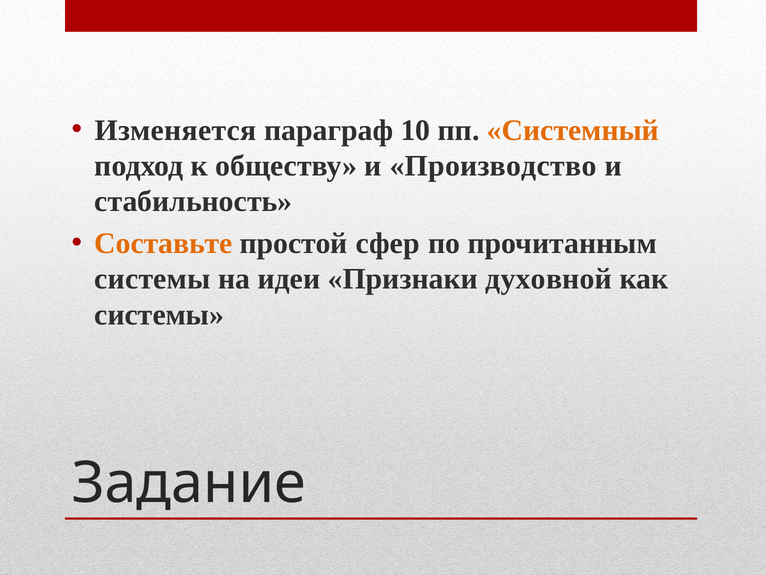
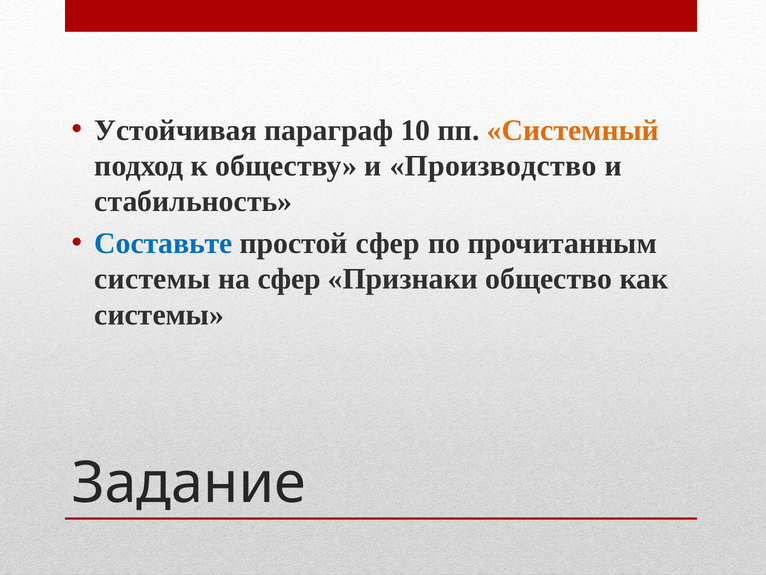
Изменяется: Изменяется -> Устойчивая (176, 130)
Составьте colour: orange -> blue (163, 243)
на идеи: идеи -> сфер (289, 279)
духовной: духовной -> общество (549, 279)
